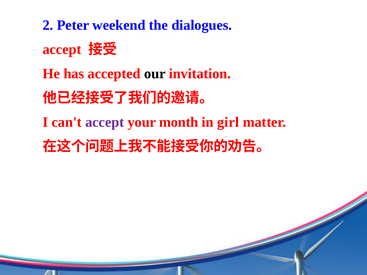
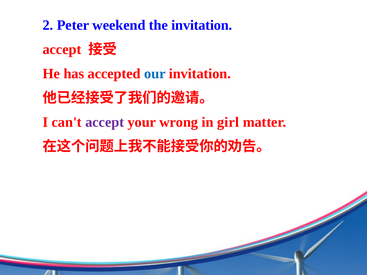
the dialogues: dialogues -> invitation (202, 25)
our colour: black -> blue (155, 74)
month: month -> wrong (179, 122)
